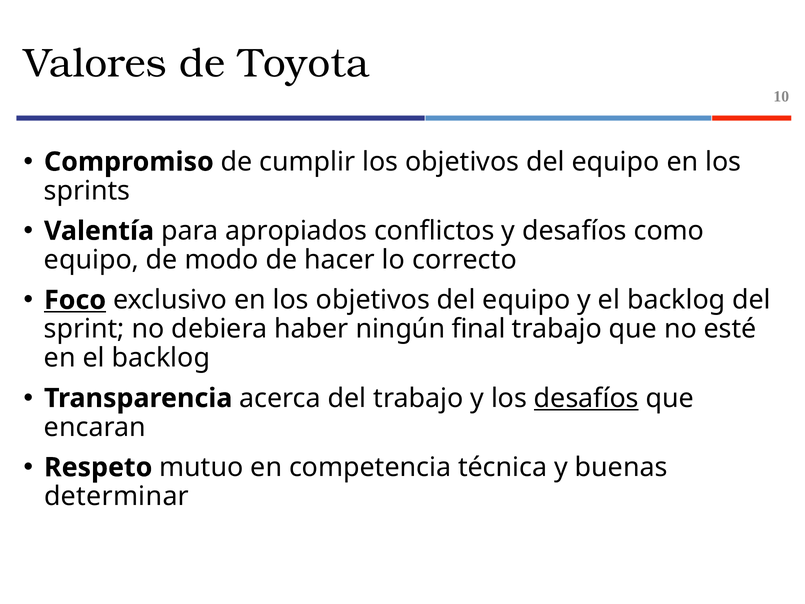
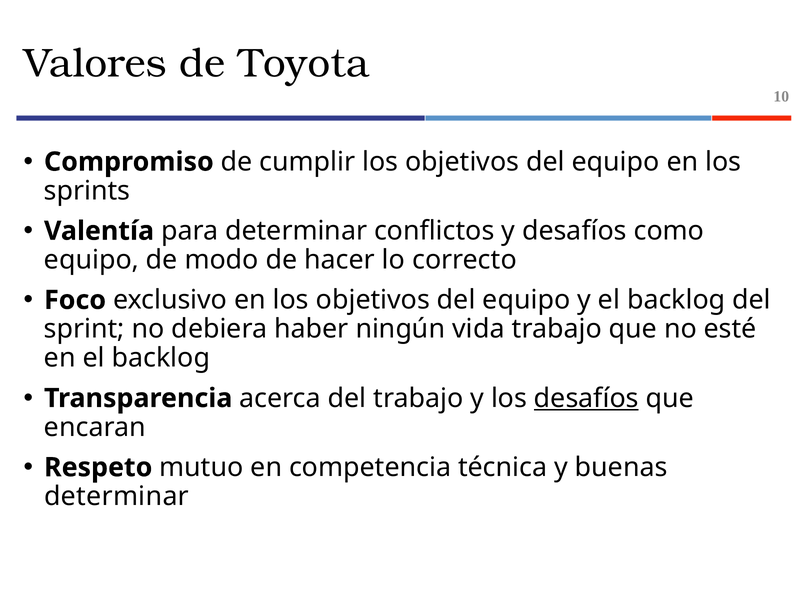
para apropiados: apropiados -> determinar (296, 231)
Foco underline: present -> none (75, 300)
final: final -> vida (478, 329)
